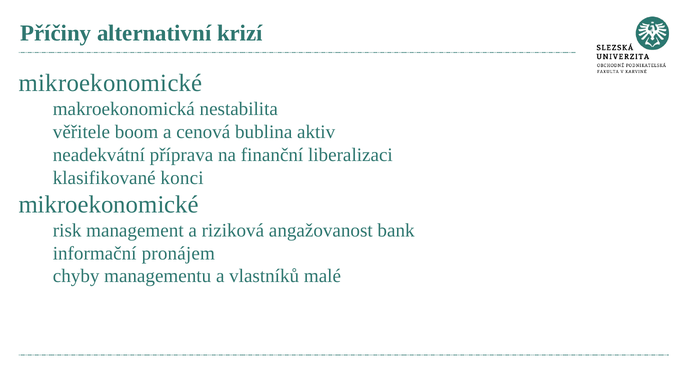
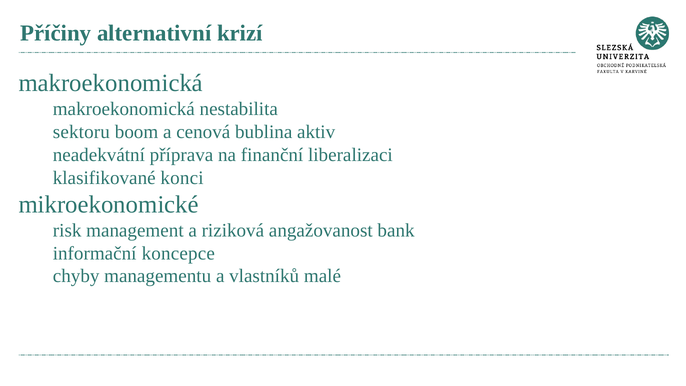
mikroekonomické: mikroekonomické -> makroekonomická (111, 83)
věřitele: věřitele -> sektoru (81, 132)
pronájem: pronájem -> koncepce (178, 253)
